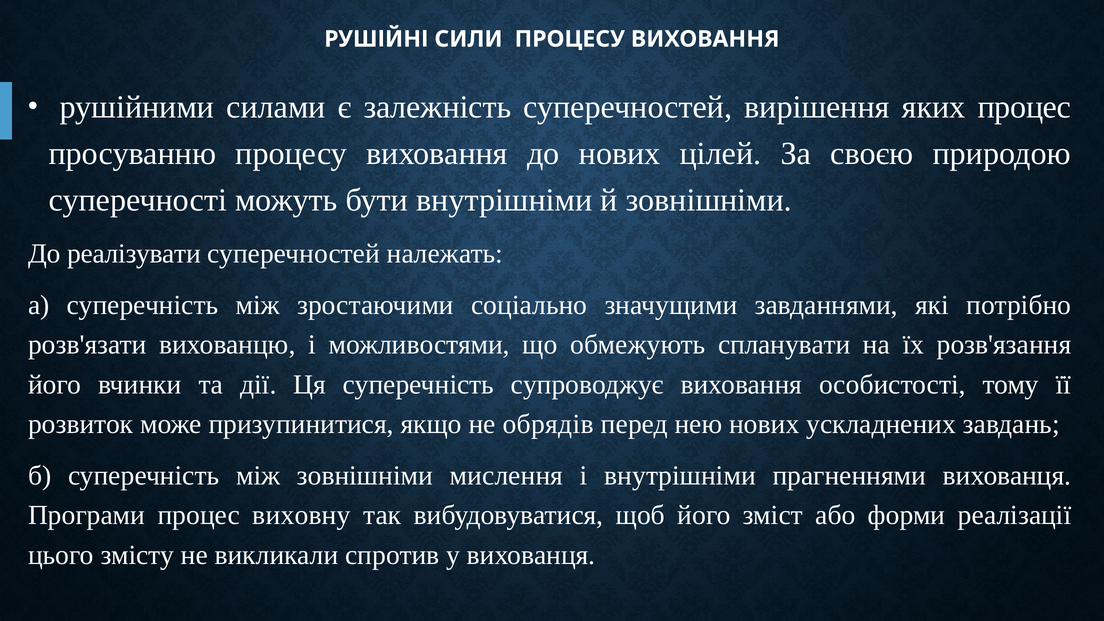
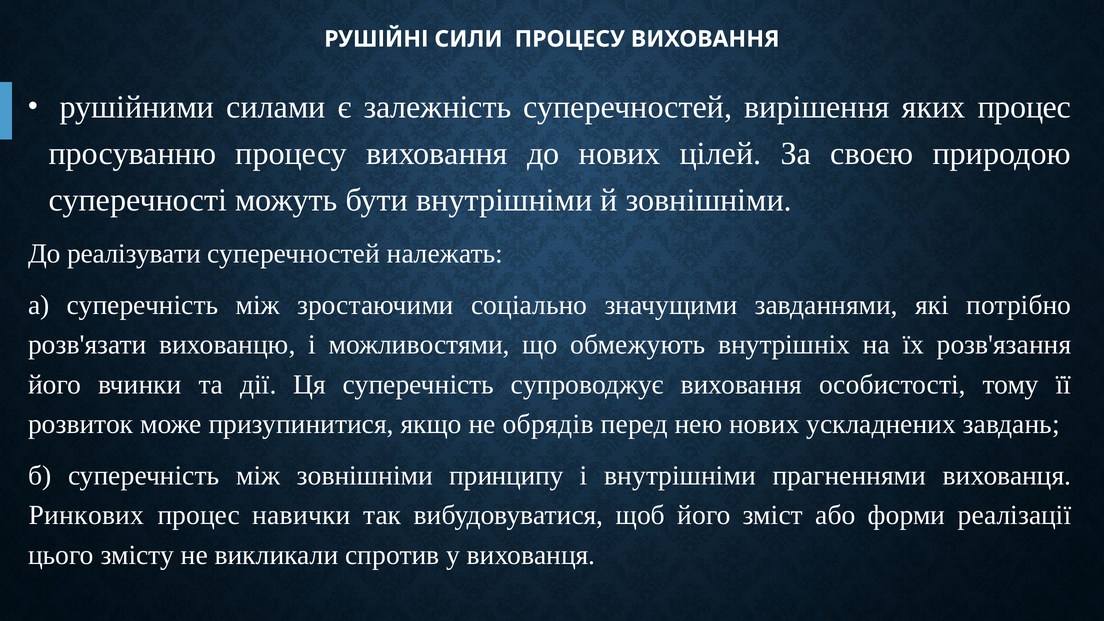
спланувати: спланувати -> внутрішніх (784, 345)
мислення: мислення -> принципу (507, 475)
Програми: Програми -> Ринкових (86, 515)
виховну: виховну -> навички (301, 515)
